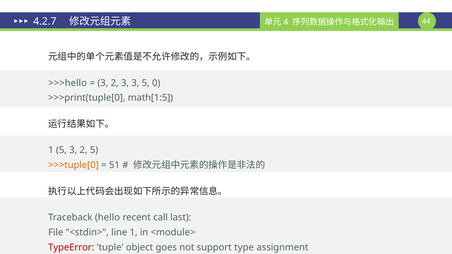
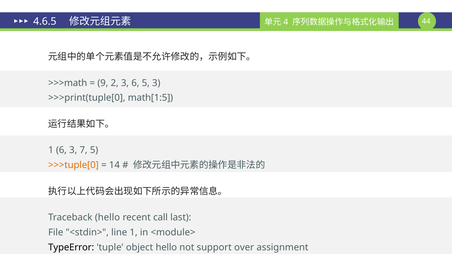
4.2.7: 4.2.7 -> 4.6.5 (45, 22)
>>>hello: >>>hello -> >>>math (68, 83)
3: 3 -> 9 (103, 83)
3 3: 3 -> 6 (135, 83)
5 0: 0 -> 3 (156, 83)
1 5: 5 -> 6 (61, 150)
2: 2 -> 7 (84, 150)
51: 51 -> 14 (114, 165)
TypeError colour: red -> black (71, 247)
object goes: goes -> hello (166, 247)
type: type -> over (244, 247)
